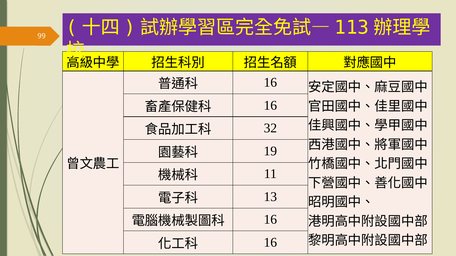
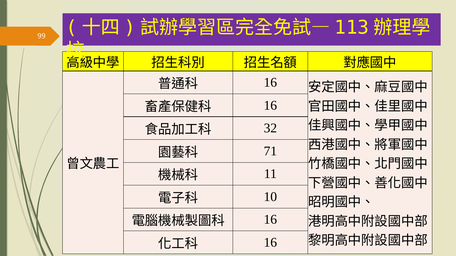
19: 19 -> 71 (270, 151)
13: 13 -> 10 (270, 197)
